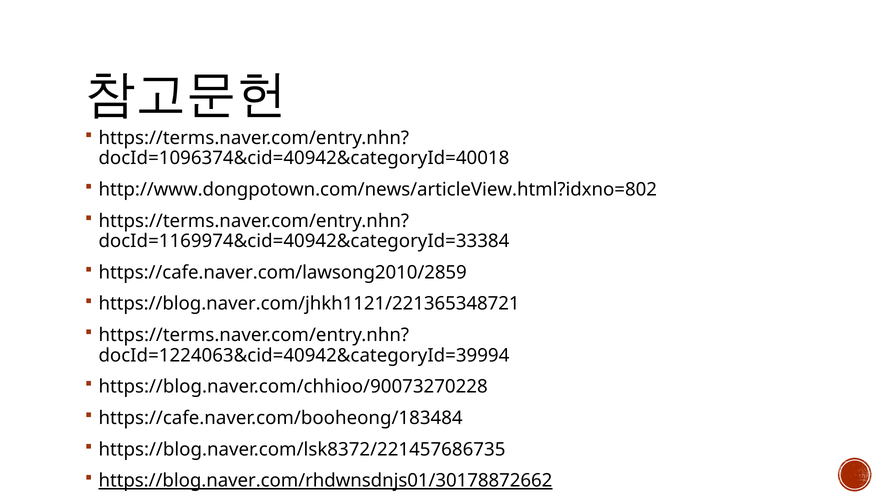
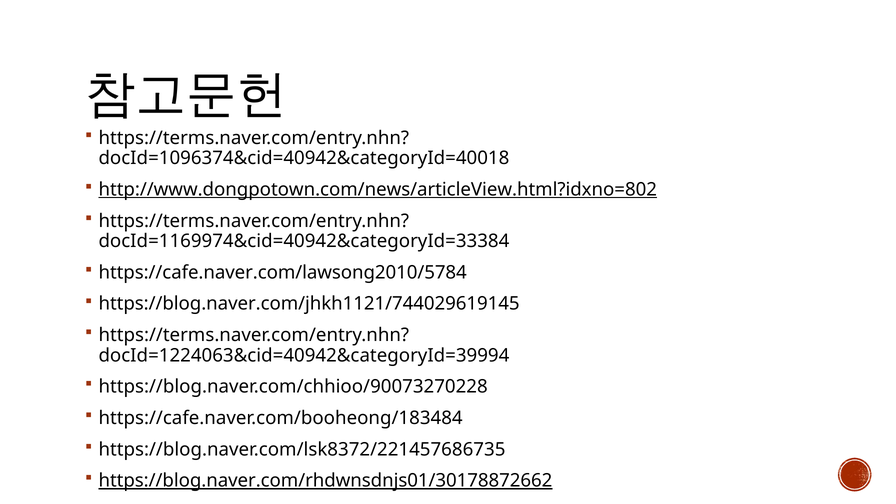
http://www.dongpotown.com/news/articleView.html?idxno=802 underline: none -> present (378, 190)
https://cafe.naver.com/lawsong2010/2859: https://cafe.naver.com/lawsong2010/2859 -> https://cafe.naver.com/lawsong2010/5784 (283, 272)
https://blog.naver.com/jhkh1121/221365348721: https://blog.naver.com/jhkh1121/221365348721 -> https://blog.naver.com/jhkh1121/744029619145 (309, 304)
